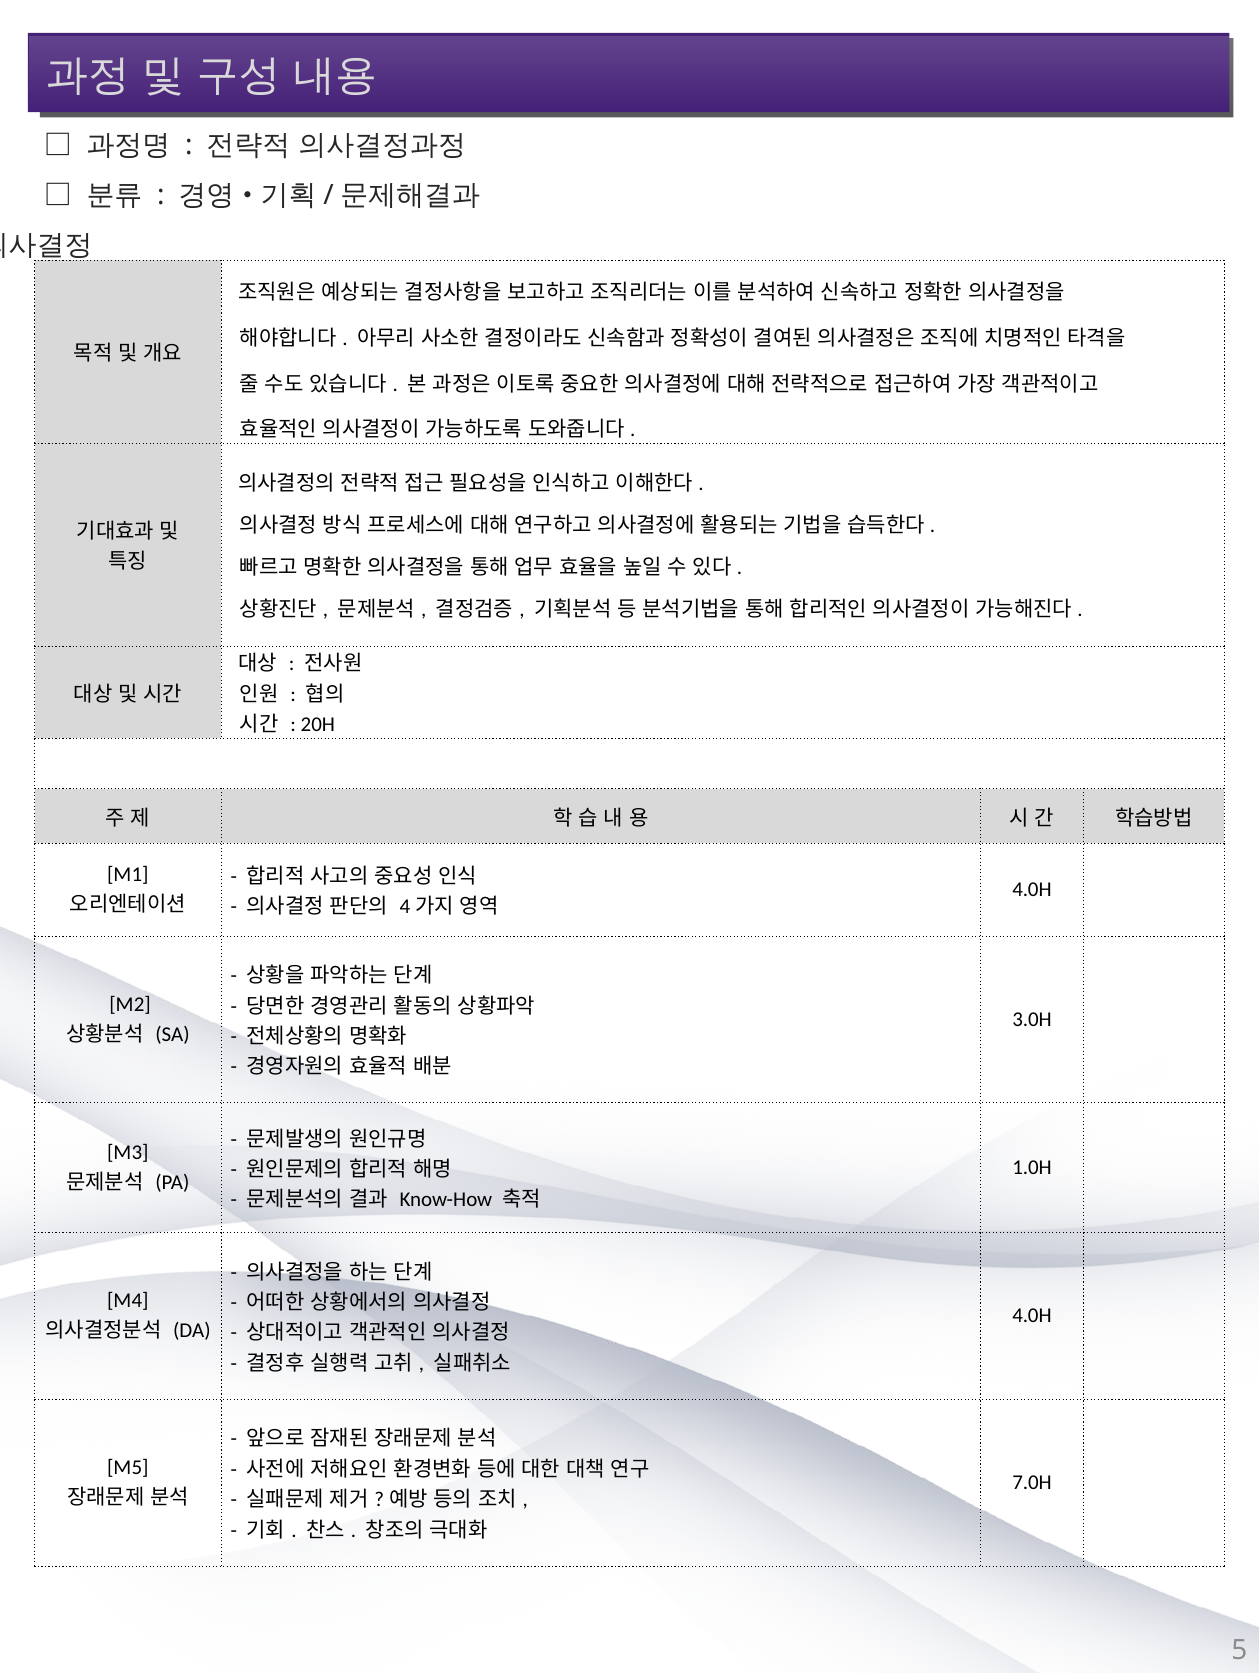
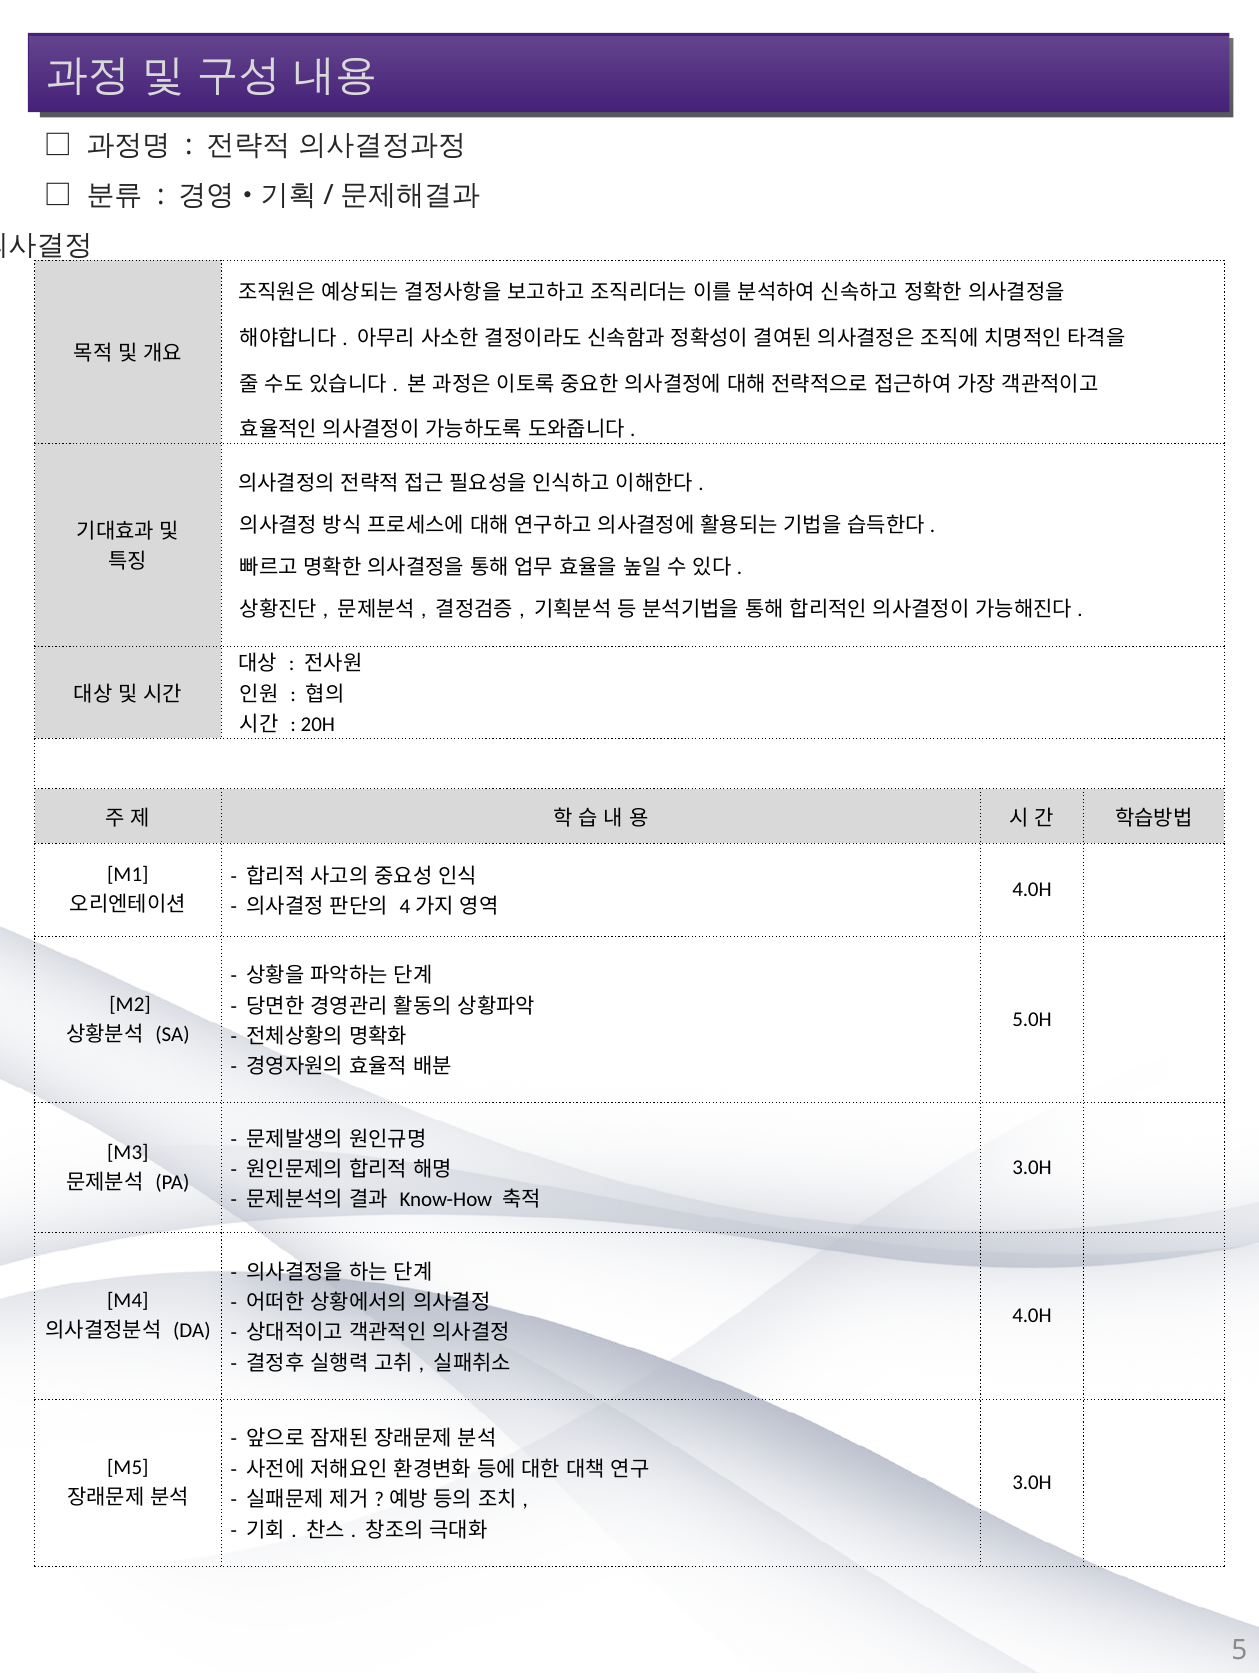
3.0H: 3.0H -> 5.0H (1032, 1019)
1.0H: 1.0H -> 3.0H (1032, 1167)
7.0H: 7.0H -> 3.0H (1032, 1482)
